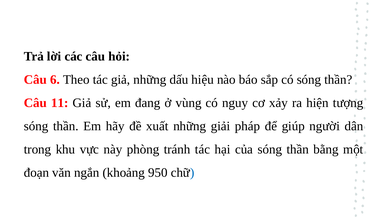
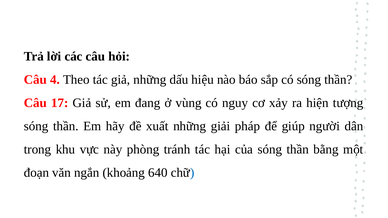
6: 6 -> 4 (55, 80)
11: 11 -> 17 (60, 103)
950: 950 -> 640 (158, 173)
